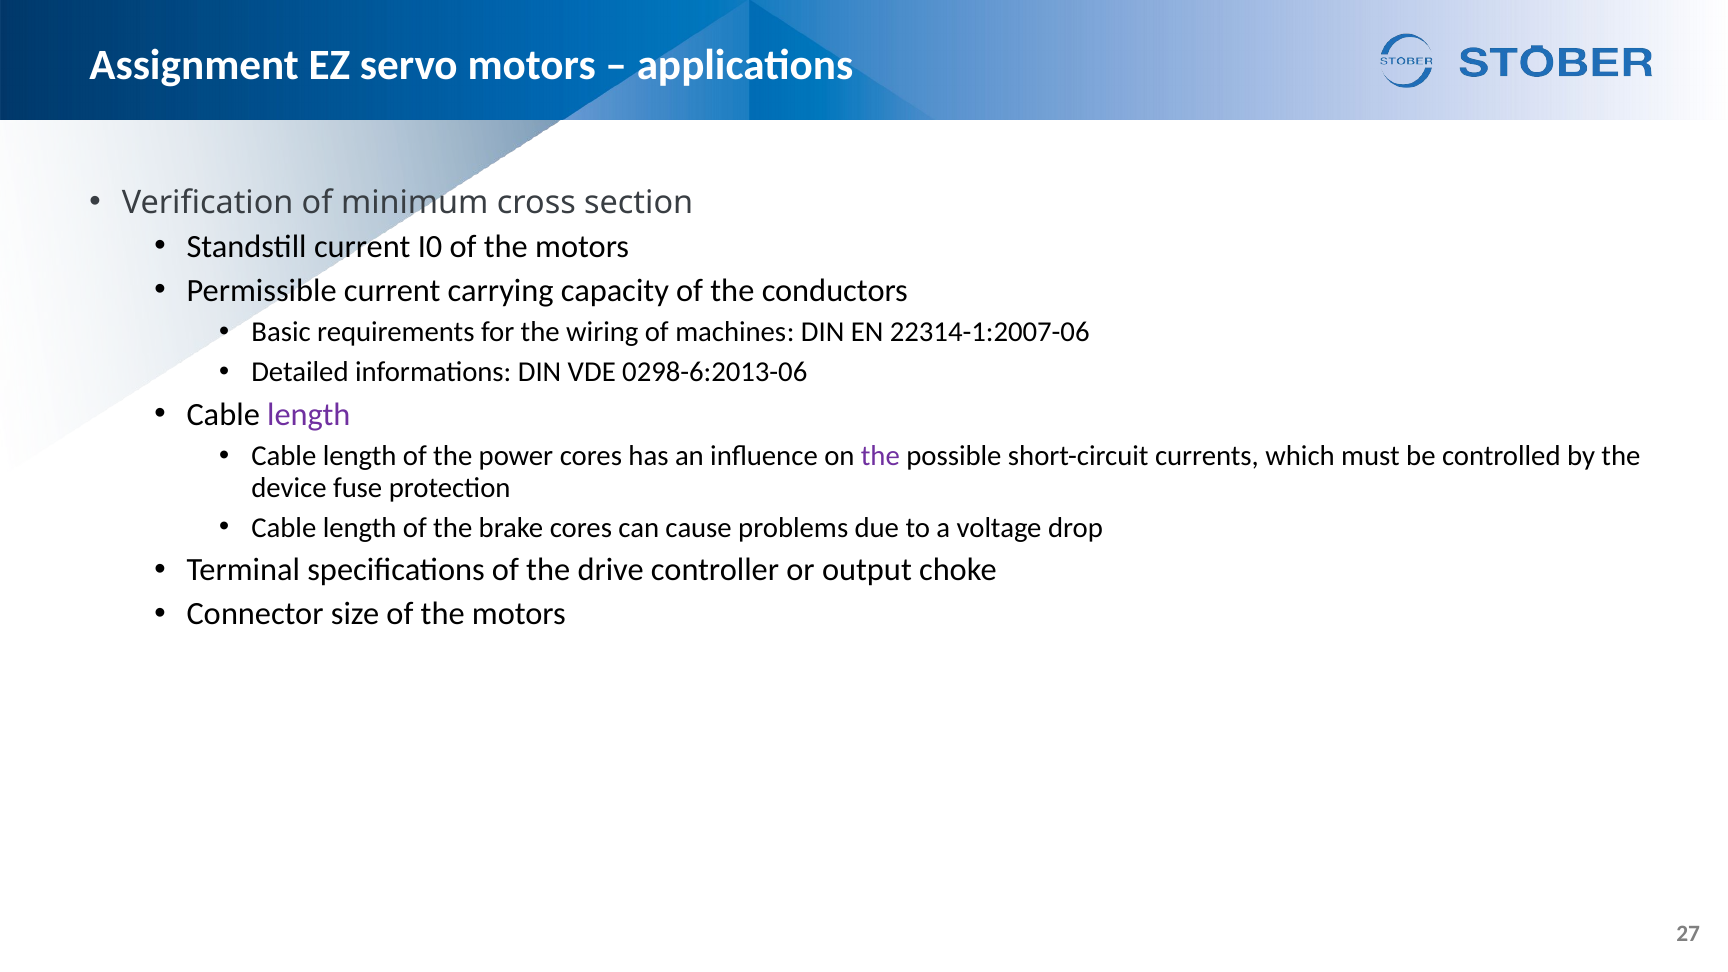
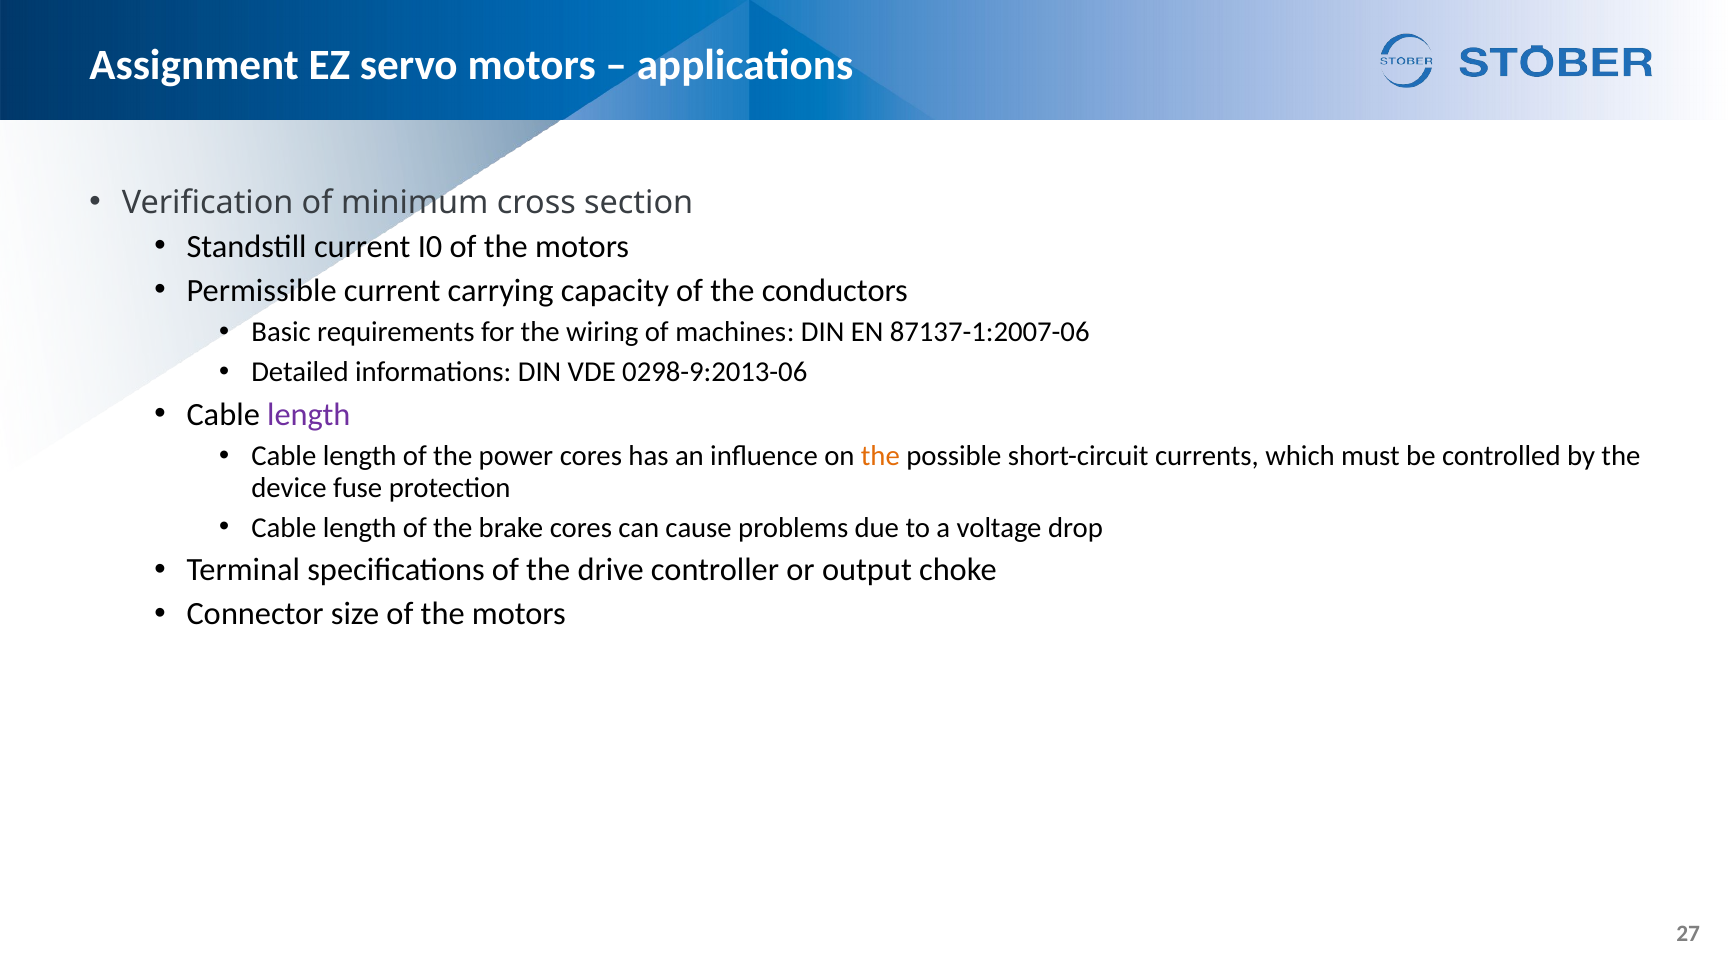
22314-1:2007-06: 22314-1:2007-06 -> 87137-1:2007-06 (990, 332)
0298-6:2013-06: 0298-6:2013-06 -> 0298-9:2013-06 (715, 372)
the colour: purple -> orange (880, 456)
